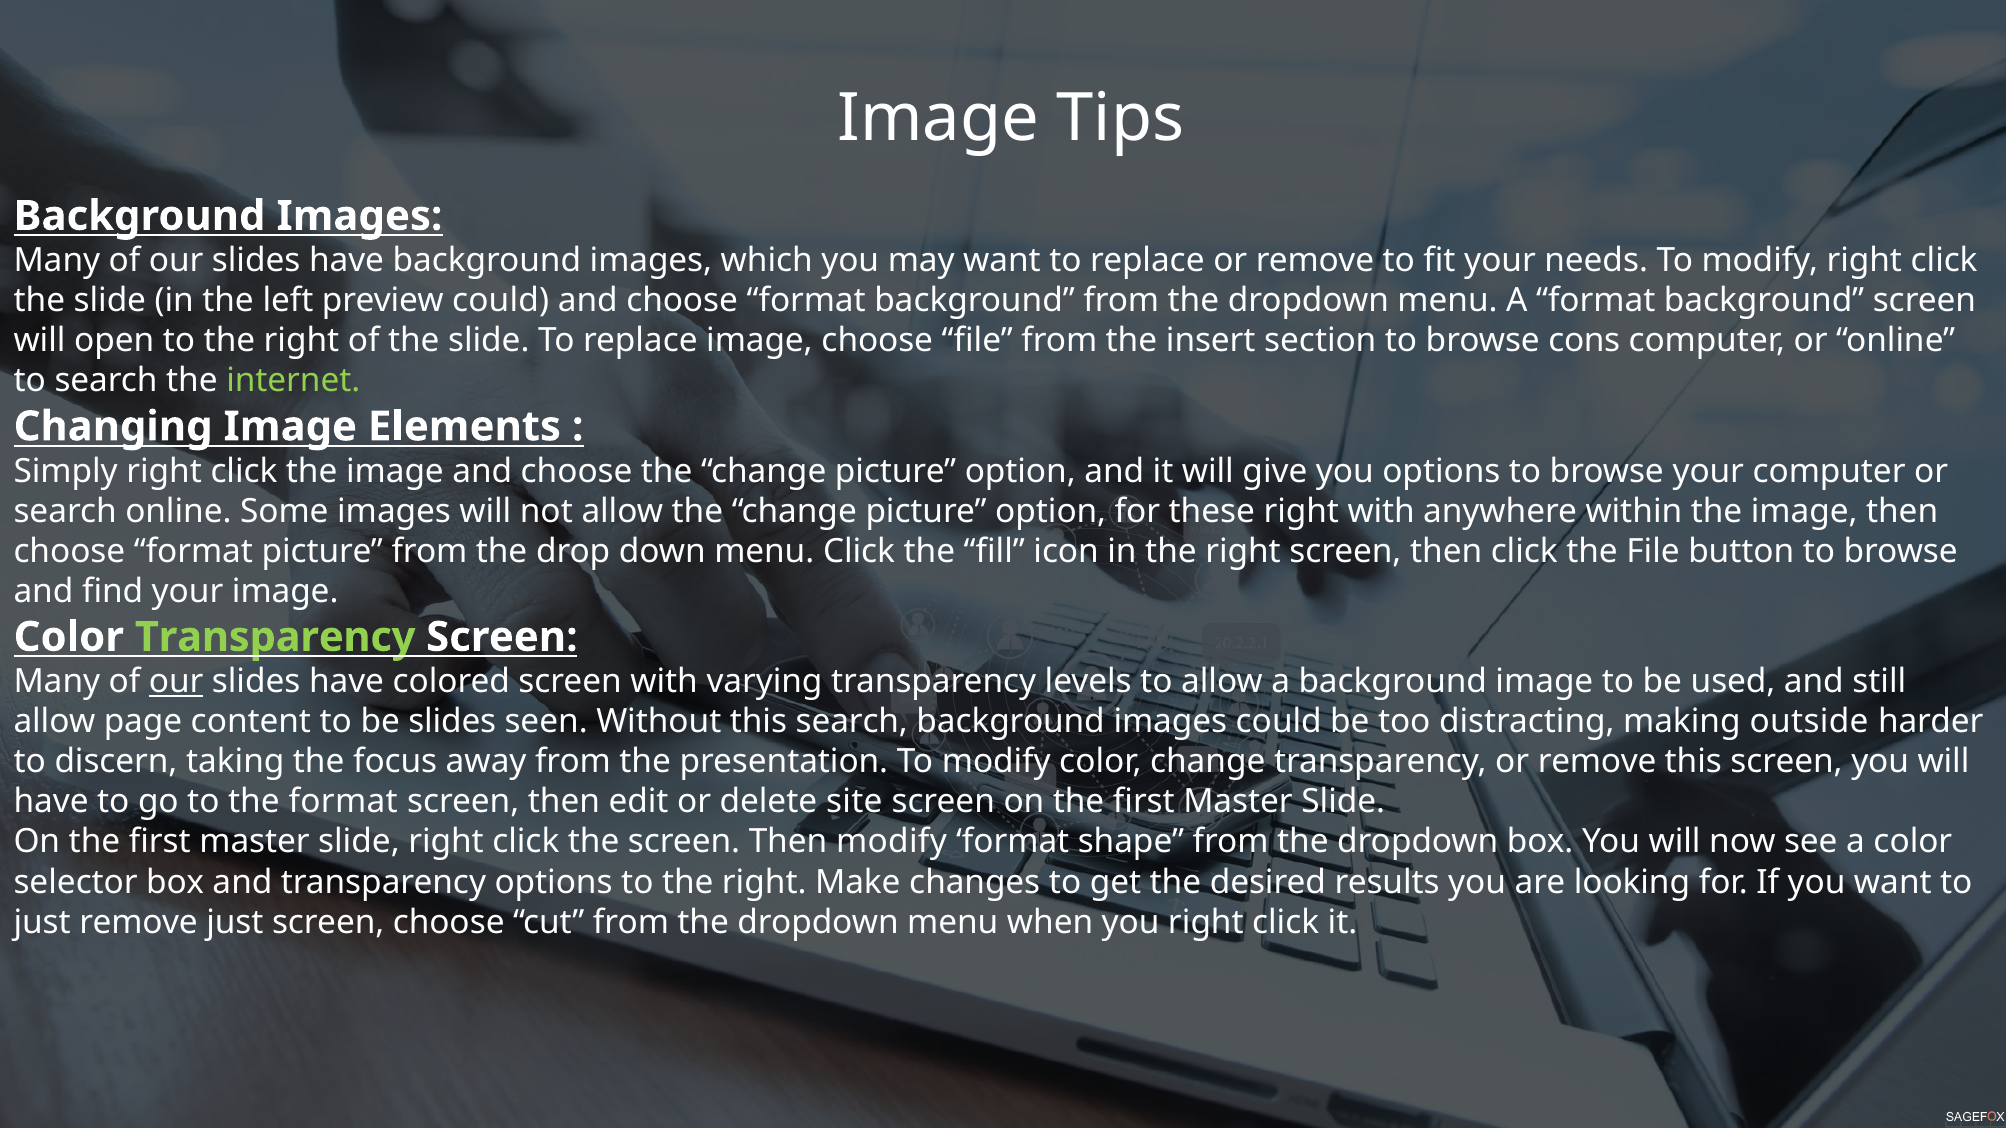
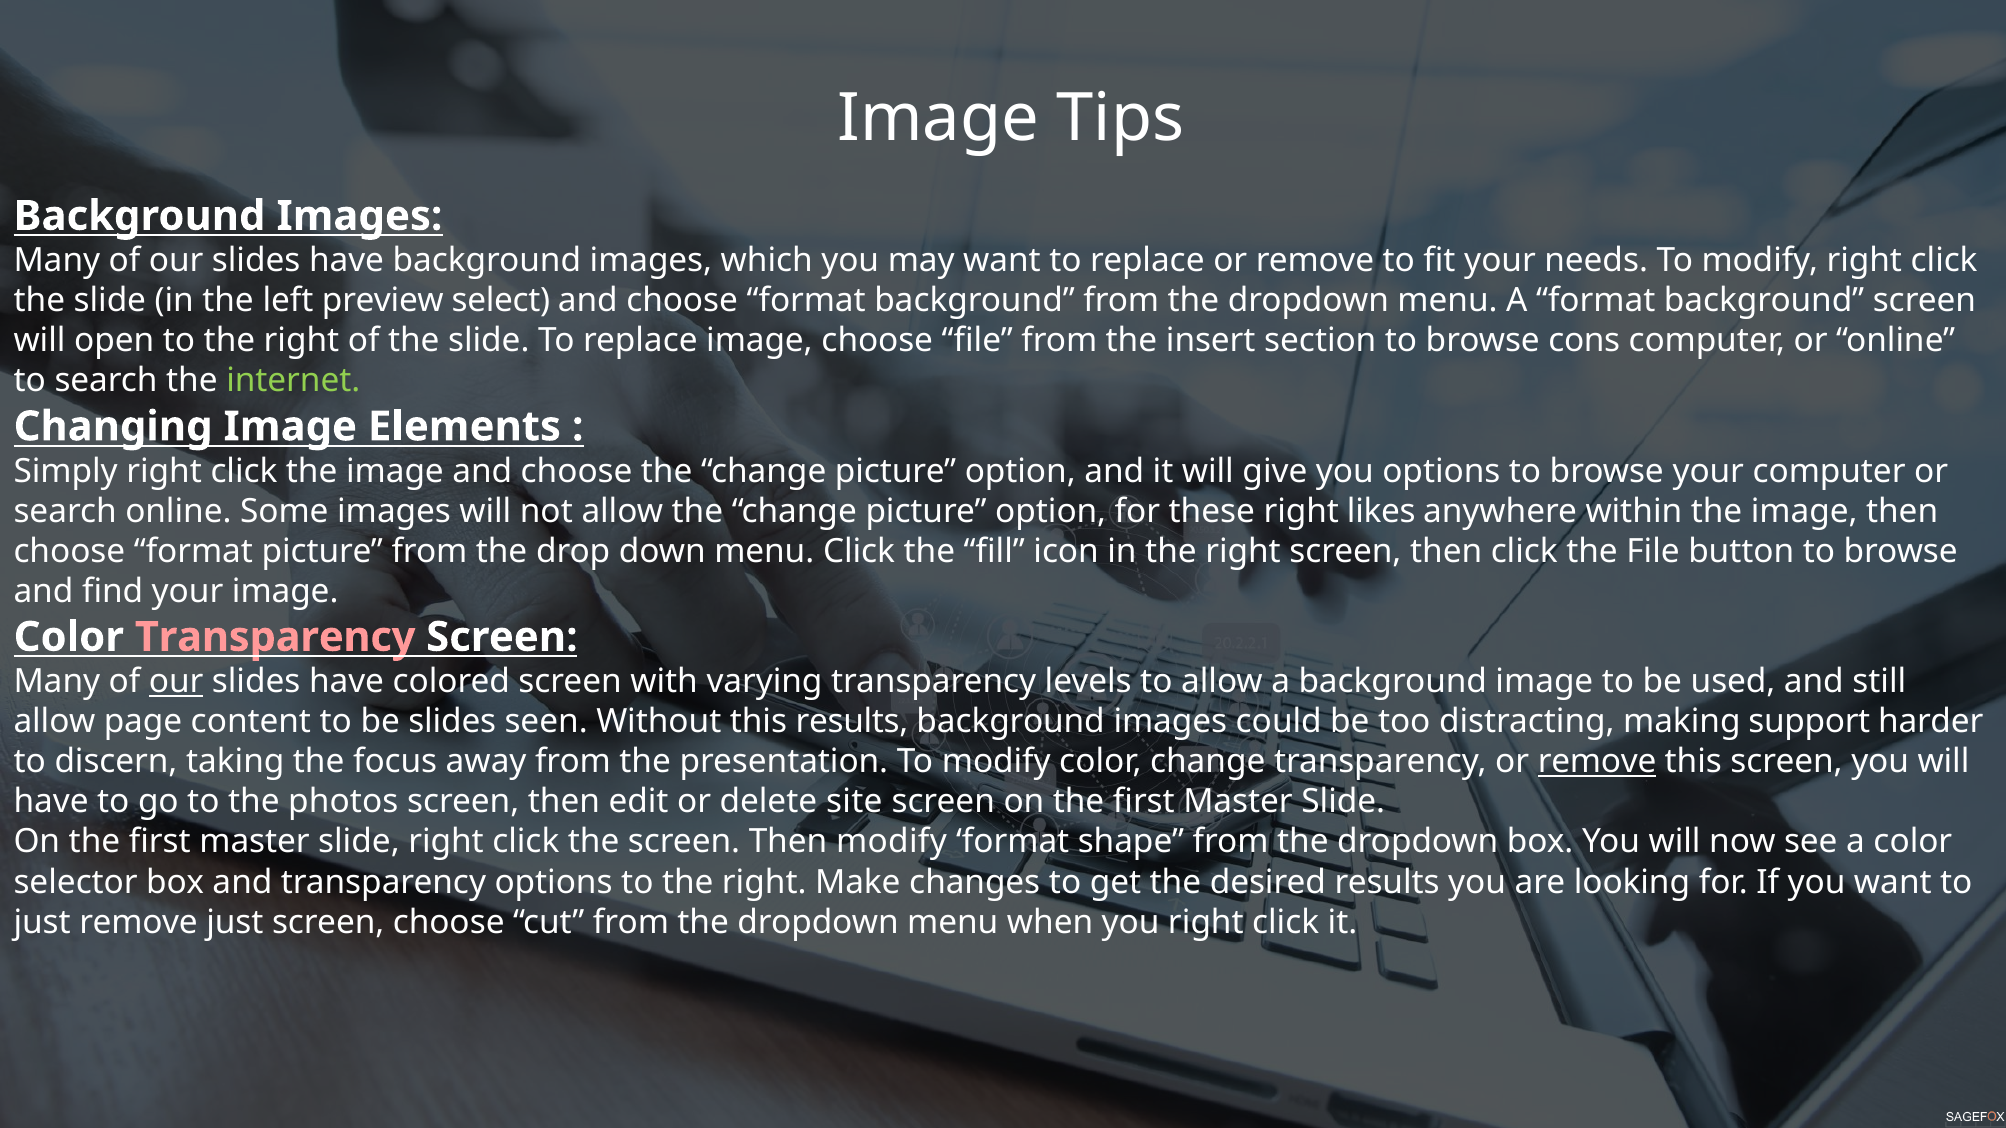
preview could: could -> select (501, 301)
right with: with -> likes (1381, 511)
Transparency colour: light green -> pink (275, 637)
this search: search -> results (852, 722)
outside: outside -> support (1809, 722)
remove underline: none -> present (1597, 762)
the format: format -> photos (343, 802)
